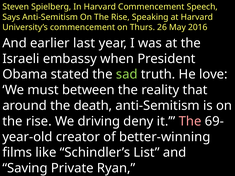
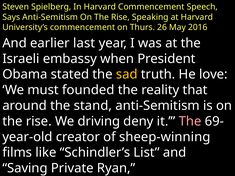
sad colour: light green -> yellow (127, 74)
between: between -> founded (88, 90)
death: death -> stand (93, 106)
better-winning: better-winning -> sheep-winning (165, 137)
